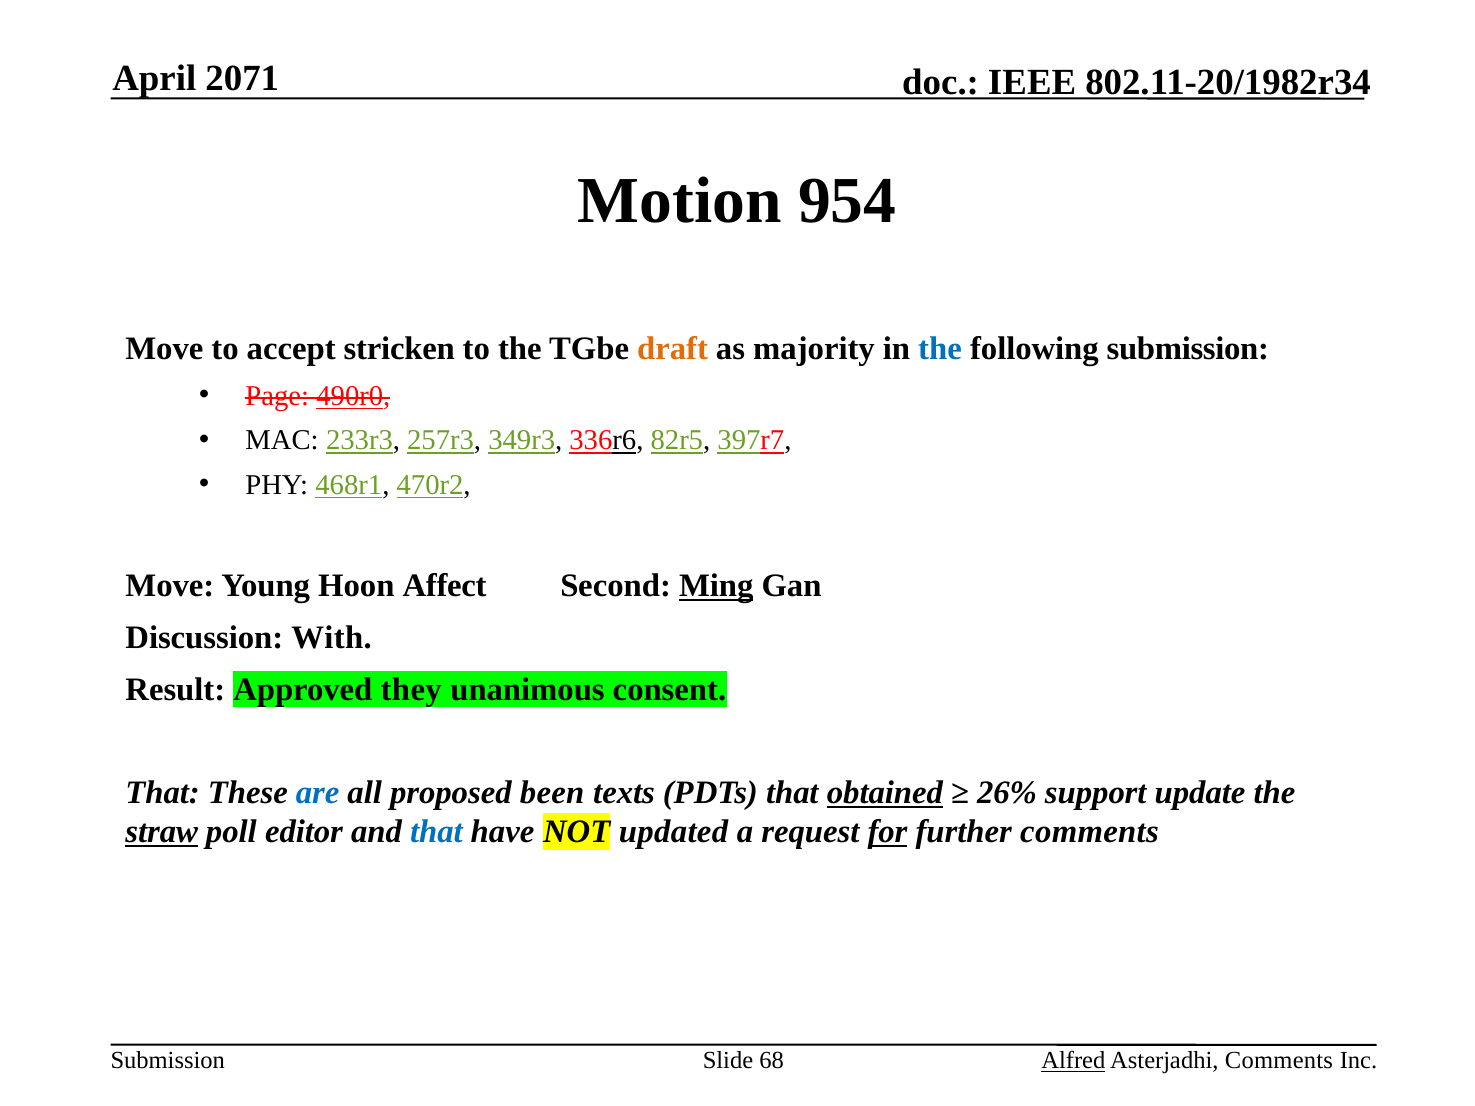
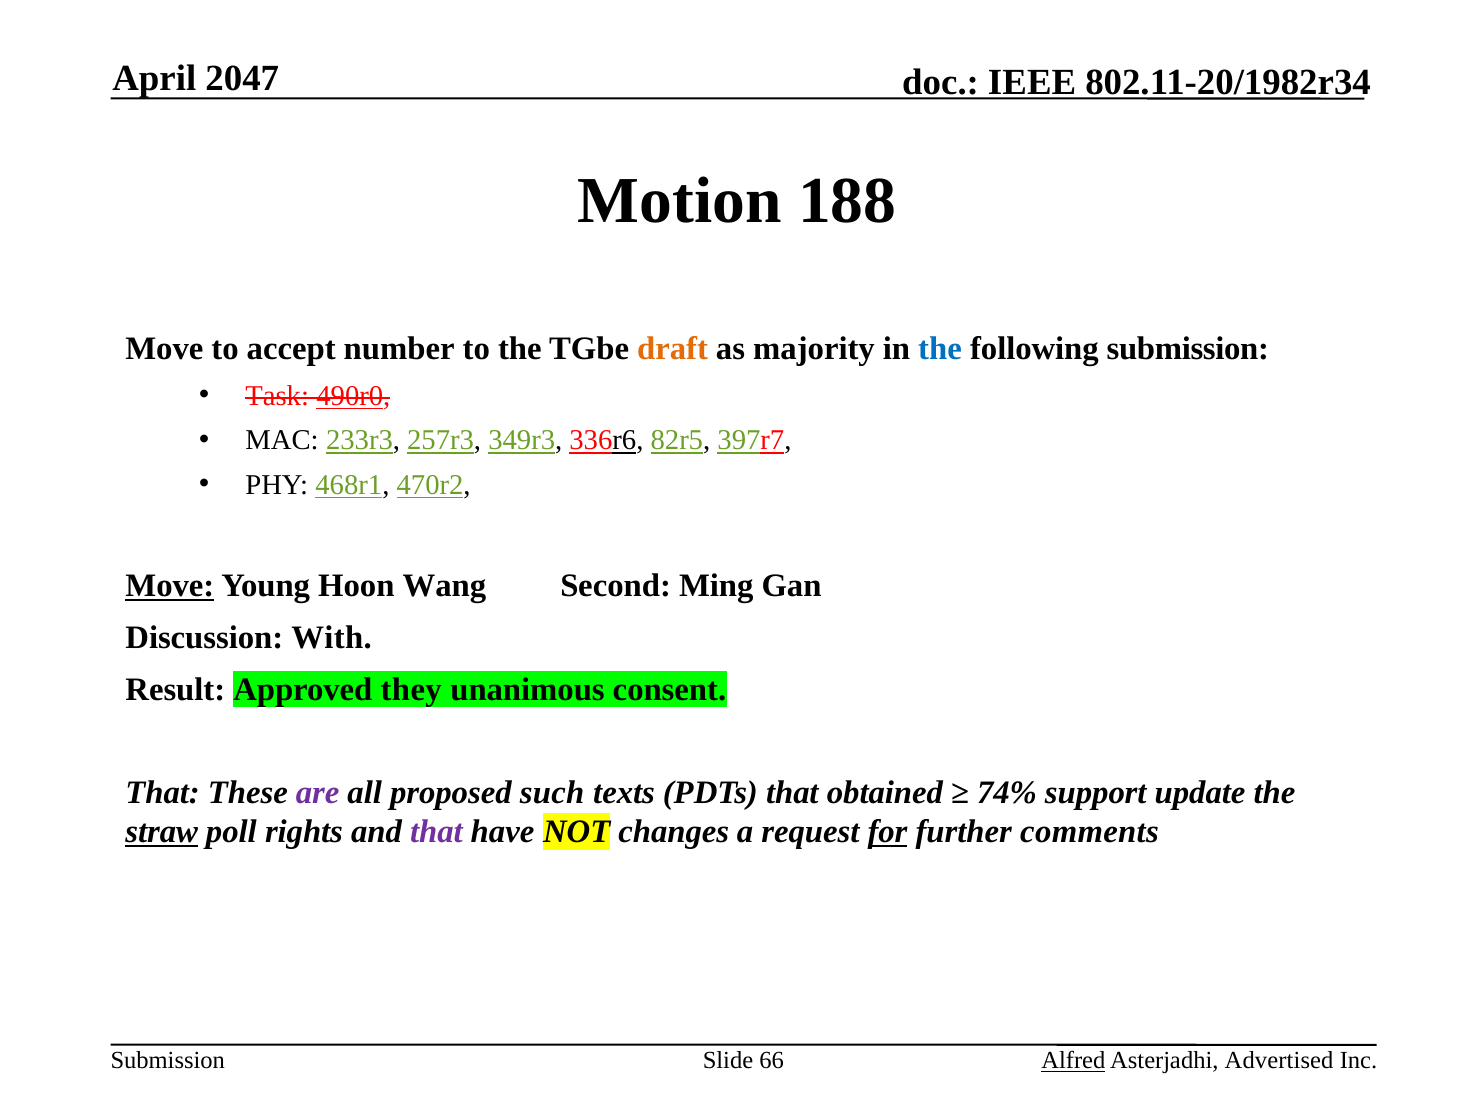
2071: 2071 -> 2047 (242, 78)
954: 954 -> 188 (847, 201)
stricken: stricken -> number (399, 349)
Page: Page -> Task (277, 396)
Move underline: none -> present (170, 586)
Affect: Affect -> Wang (444, 586)
Ming underline: present -> none (716, 586)
are colour: blue -> purple (318, 793)
been: been -> such (552, 793)
obtained underline: present -> none (885, 793)
26%: 26% -> 74% (1007, 793)
editor: editor -> rights (304, 832)
that colour: blue -> purple (436, 832)
updated: updated -> changes (674, 832)
68: 68 -> 66 (772, 1061)
Asterjadhi Comments: Comments -> Advertised (1279, 1061)
